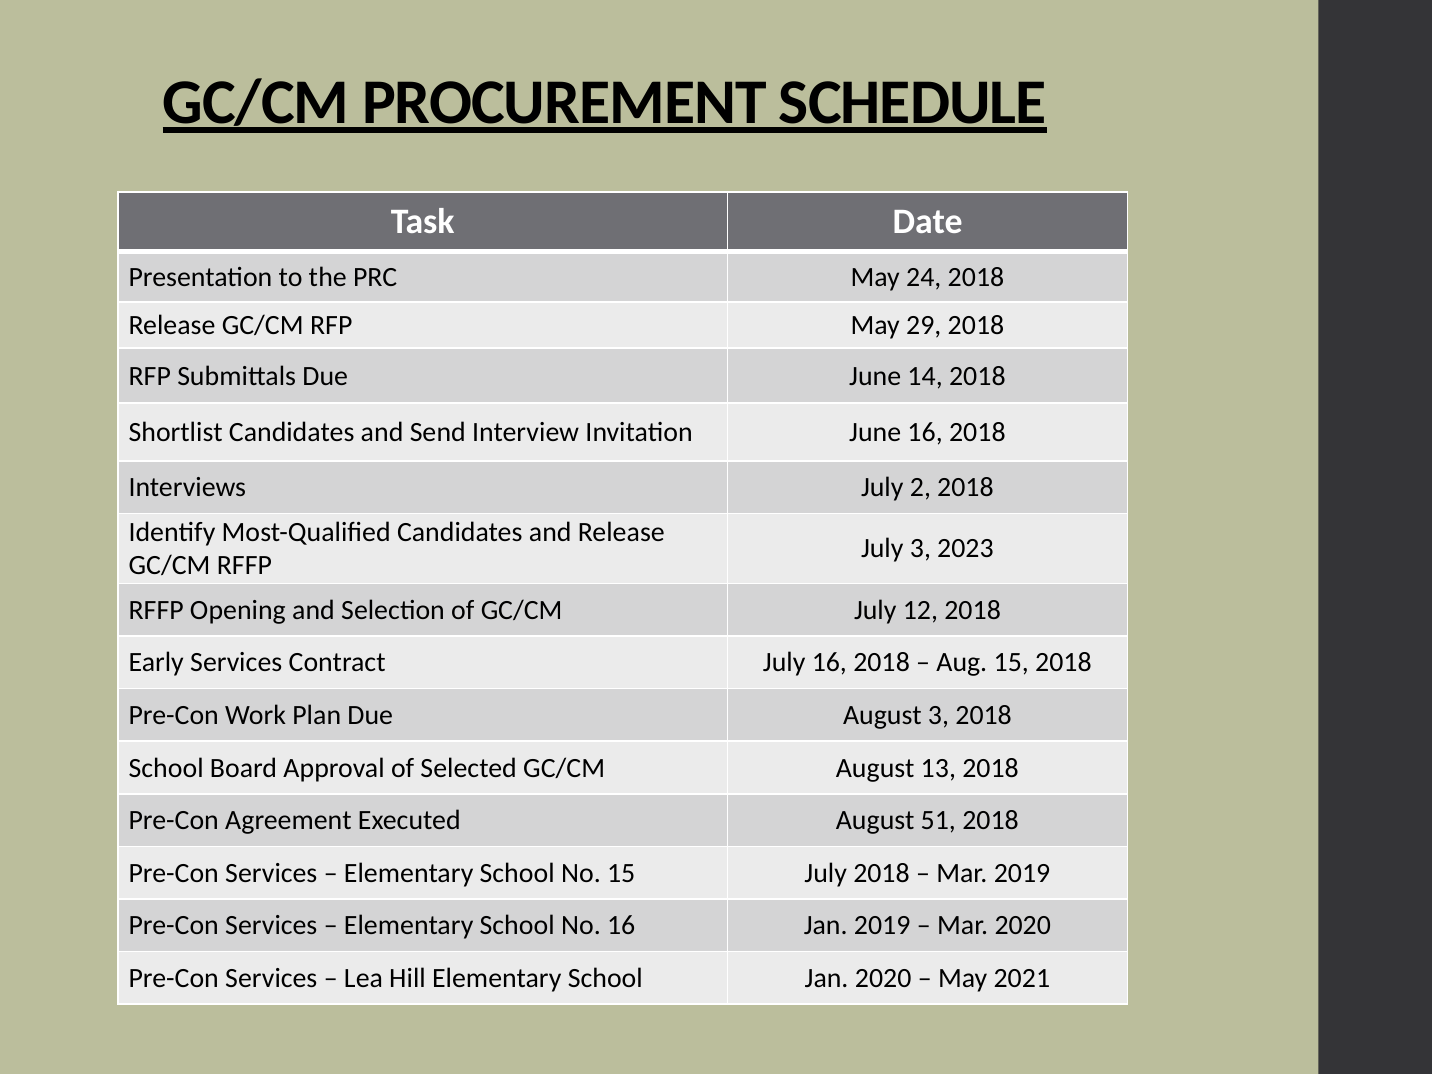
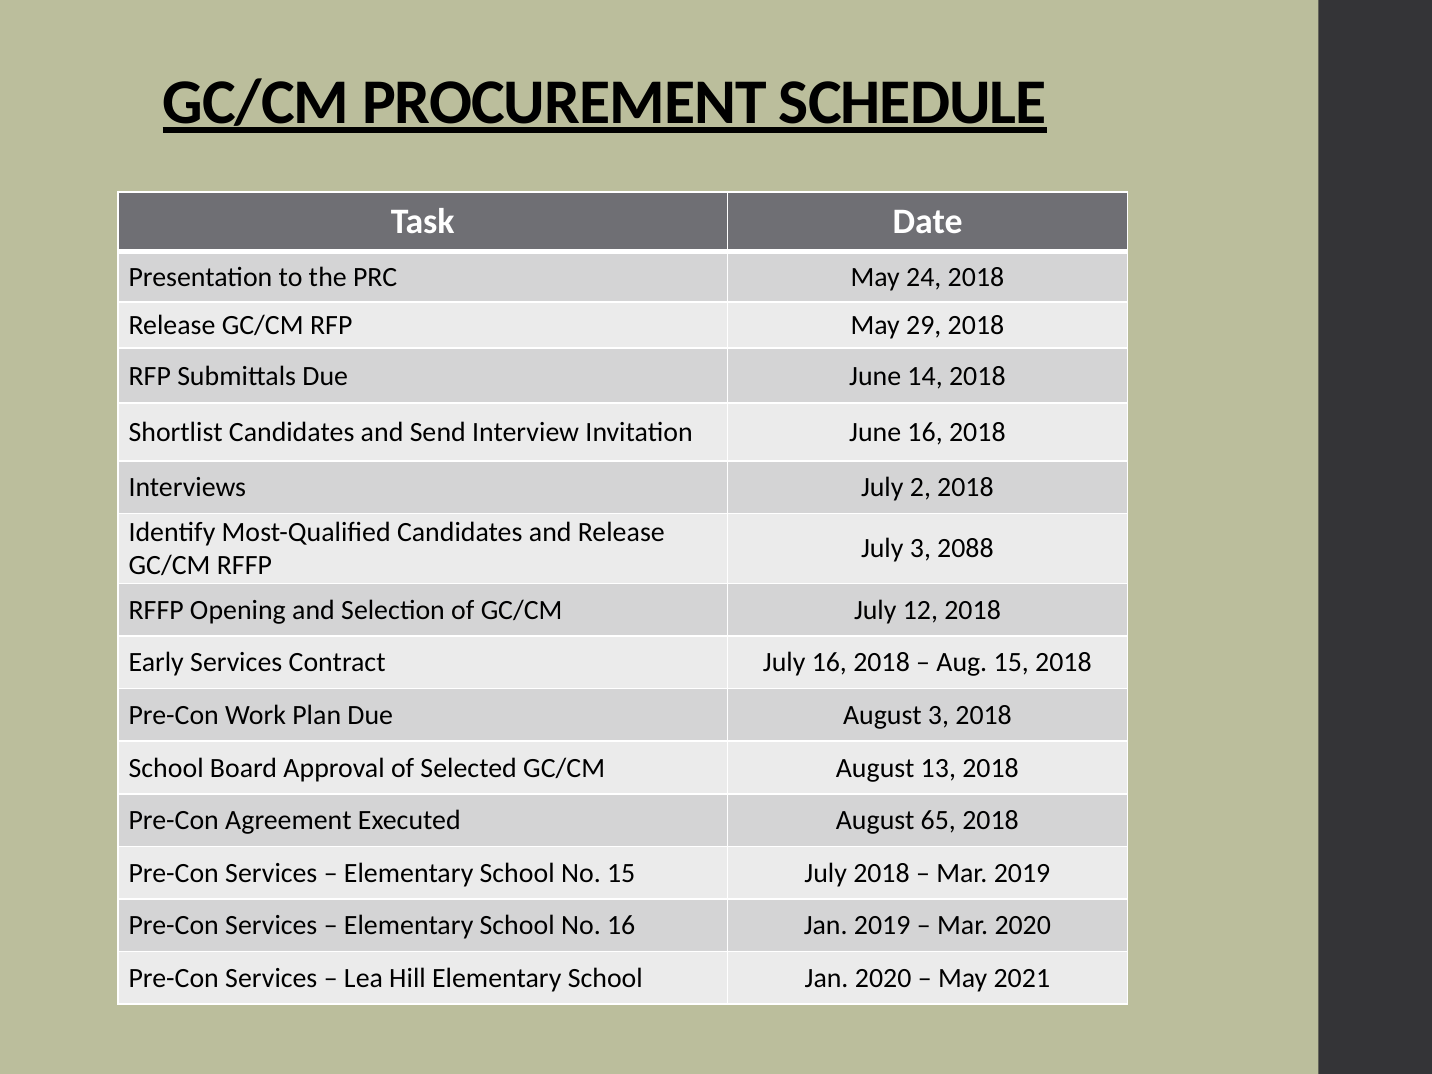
2023: 2023 -> 2088 (965, 549)
51: 51 -> 65 (938, 820)
